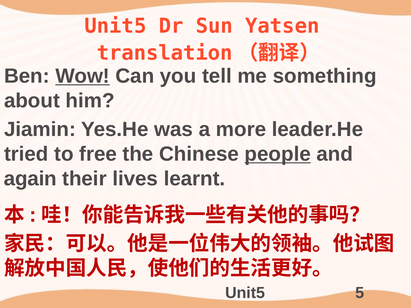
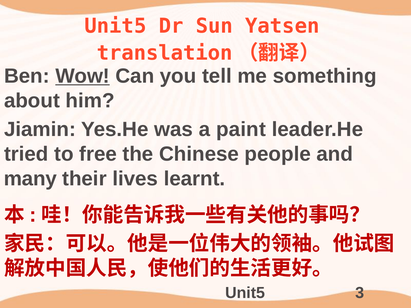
more: more -> paint (241, 130)
people underline: present -> none (278, 154)
again: again -> many (30, 179)
5: 5 -> 3 (360, 293)
